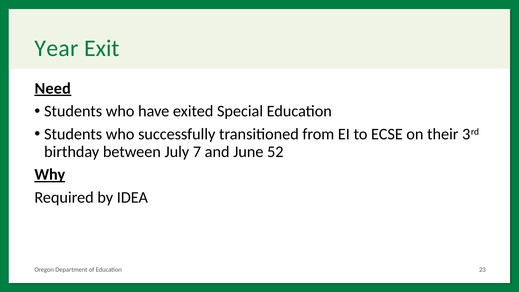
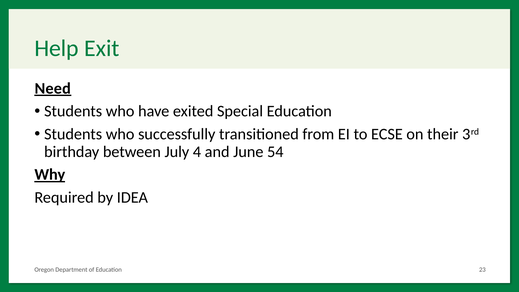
Year: Year -> Help (57, 48)
7: 7 -> 4 (197, 152)
52: 52 -> 54 (275, 152)
